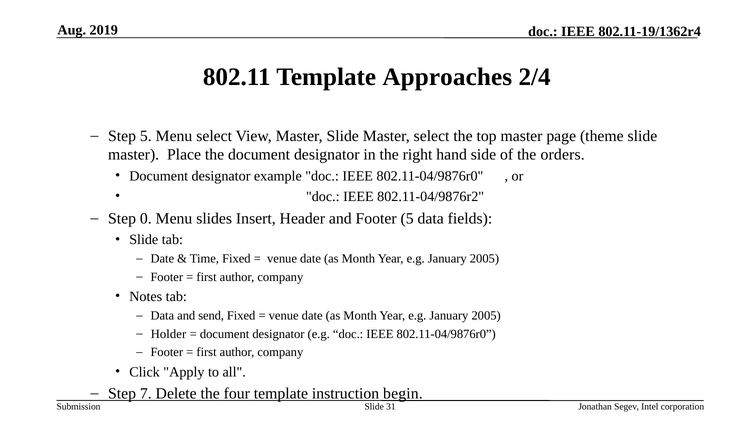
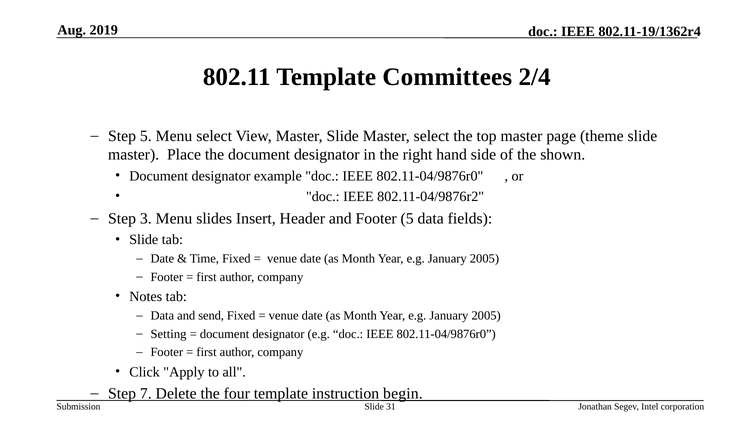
Approaches: Approaches -> Committees (447, 77)
orders: orders -> shown (563, 155)
0: 0 -> 3 (146, 219)
Holder: Holder -> Setting (169, 334)
